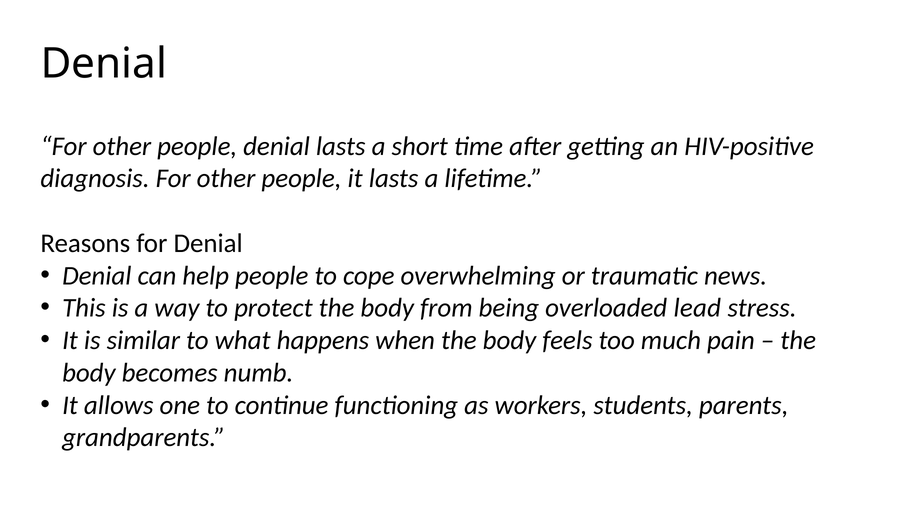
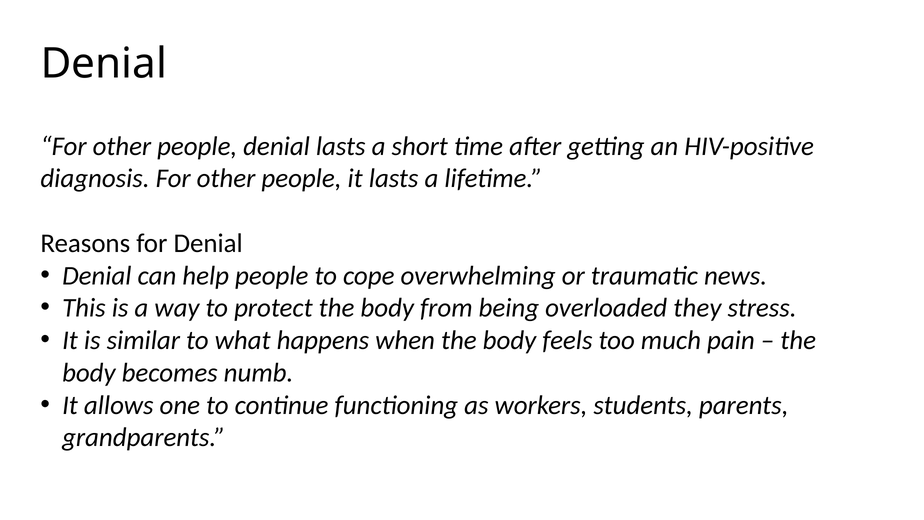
lead: lead -> they (697, 308)
